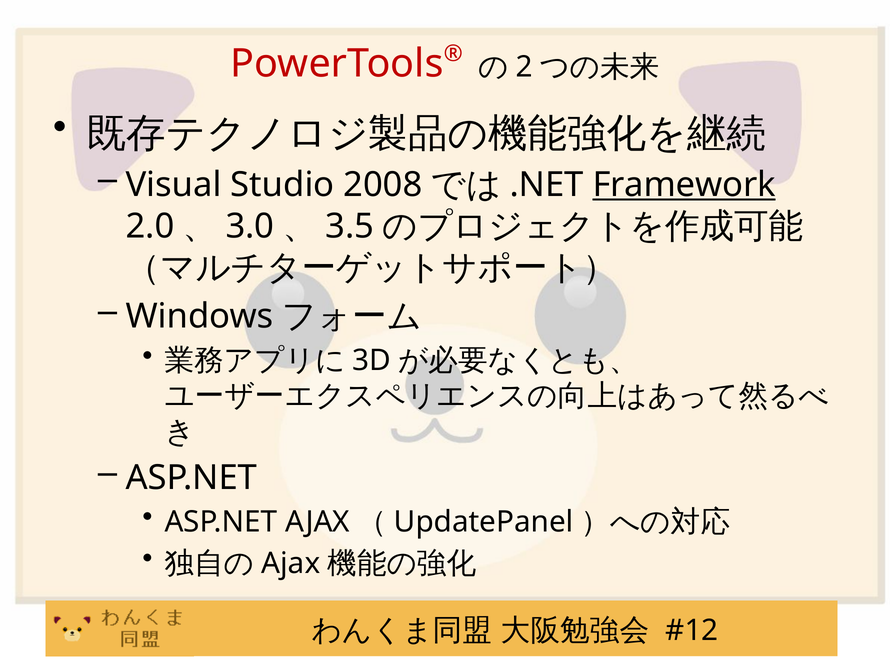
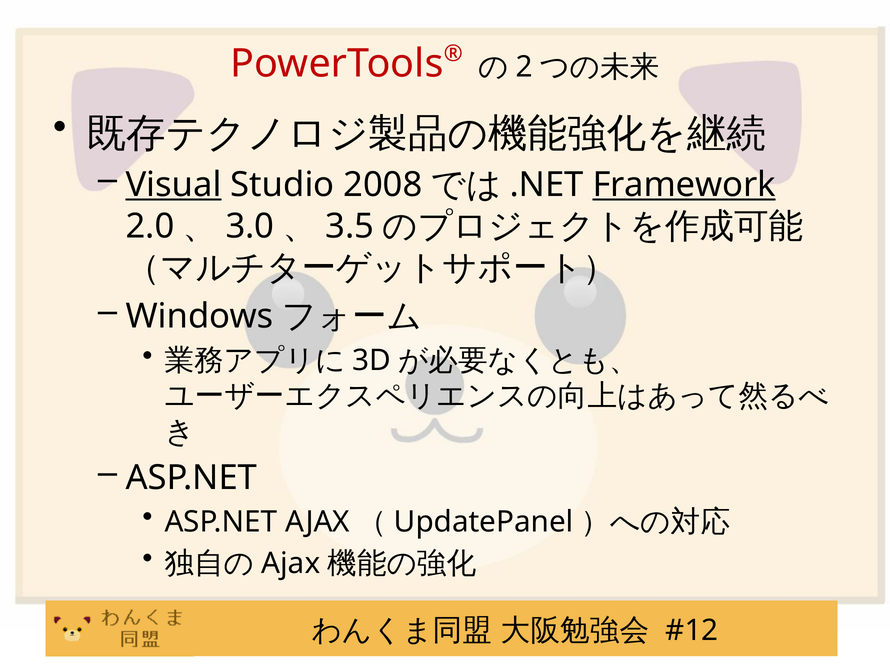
Visual underline: none -> present (174, 185)
